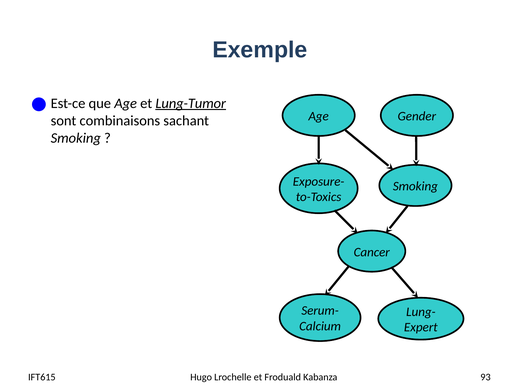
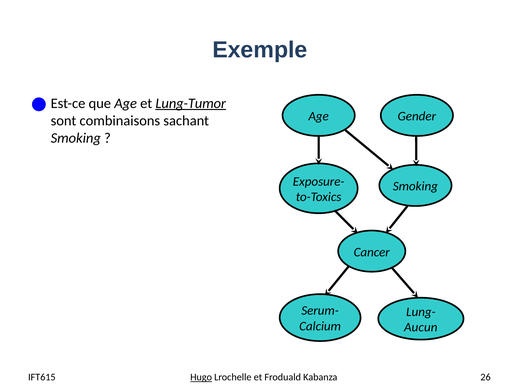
Expert: Expert -> Aucun (421, 327)
Hugo underline: none -> present (201, 377)
93: 93 -> 26 (486, 377)
